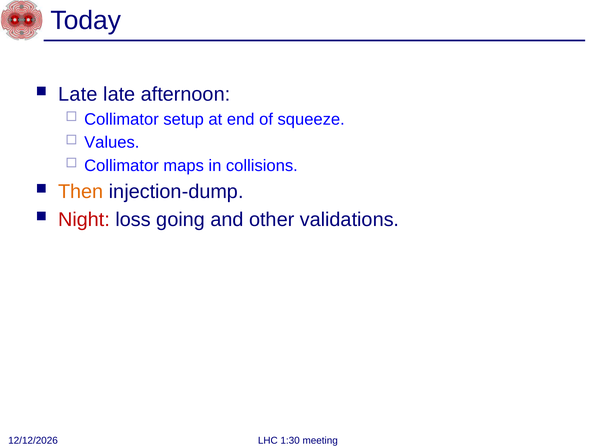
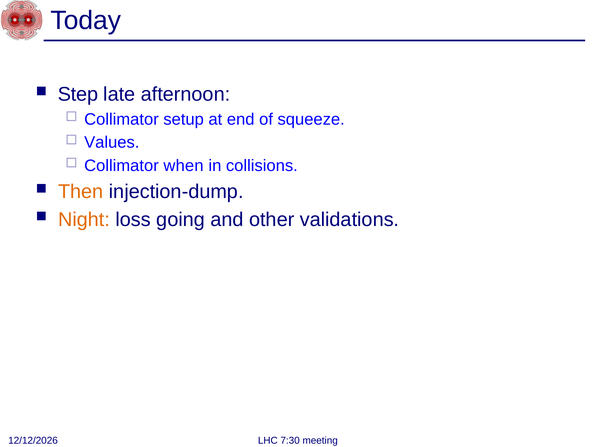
Late: Late -> Step (78, 94)
maps: maps -> when (184, 166)
Night colour: red -> orange (84, 219)
1:30: 1:30 -> 7:30 (290, 440)
